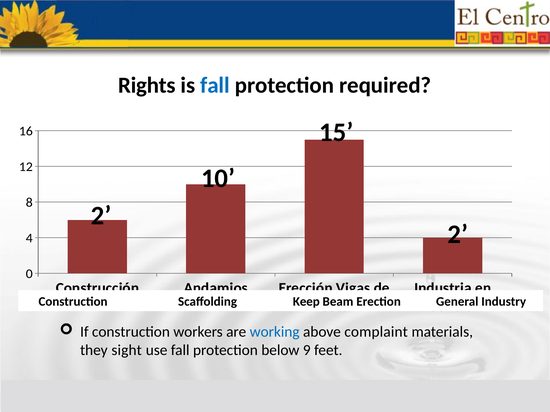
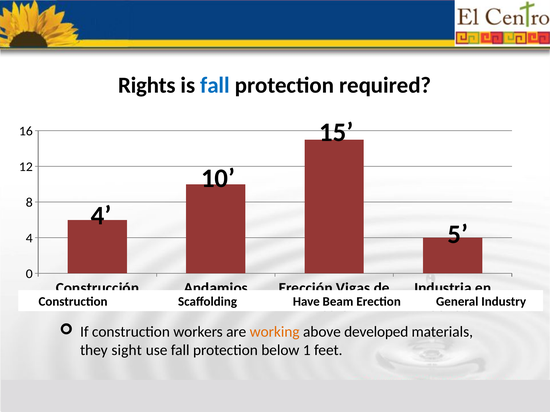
2: 2 -> 4 (101, 216)
2: 2 -> 5 (458, 235)
Keep: Keep -> Have (306, 302)
working colour: blue -> orange (275, 332)
complaint: complaint -> developed (376, 332)
9: 9 -> 1 (307, 351)
